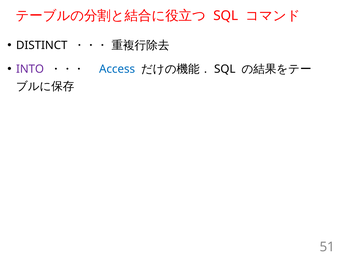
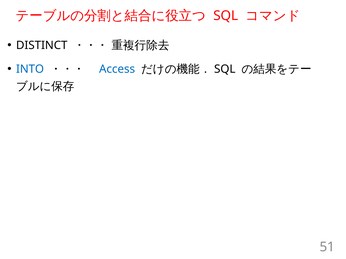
INTO colour: purple -> blue (30, 69)
